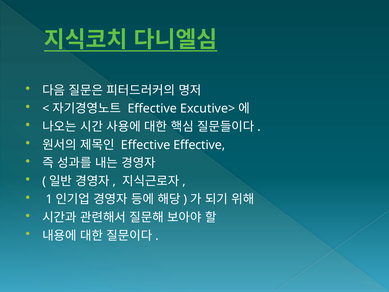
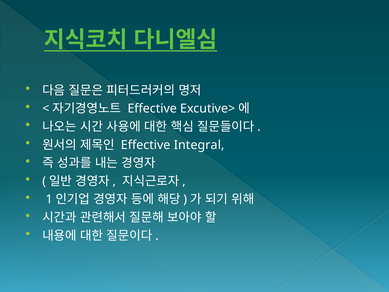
Effective Effective: Effective -> Integral (199, 145)
